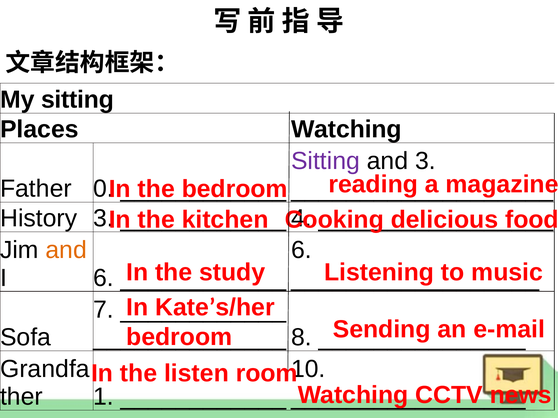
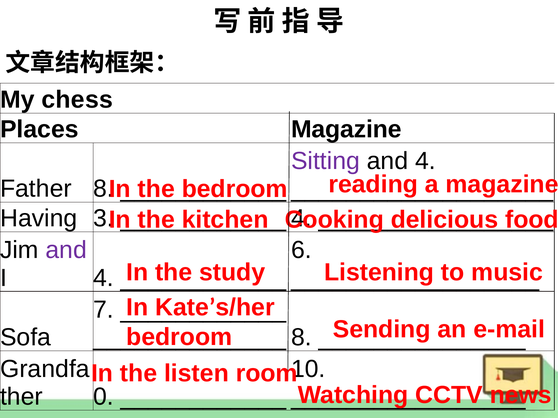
My sitting: sitting -> chess (77, 100)
Places Watching: Watching -> Magazine (346, 129)
and 3: 3 -> 4 (425, 161)
0: 0 -> 8 (103, 189)
History: History -> Having (39, 219)
and colour: orange -> purple (66, 250)
I 6: 6 -> 4 (103, 278)
1: 1 -> 0 (103, 397)
